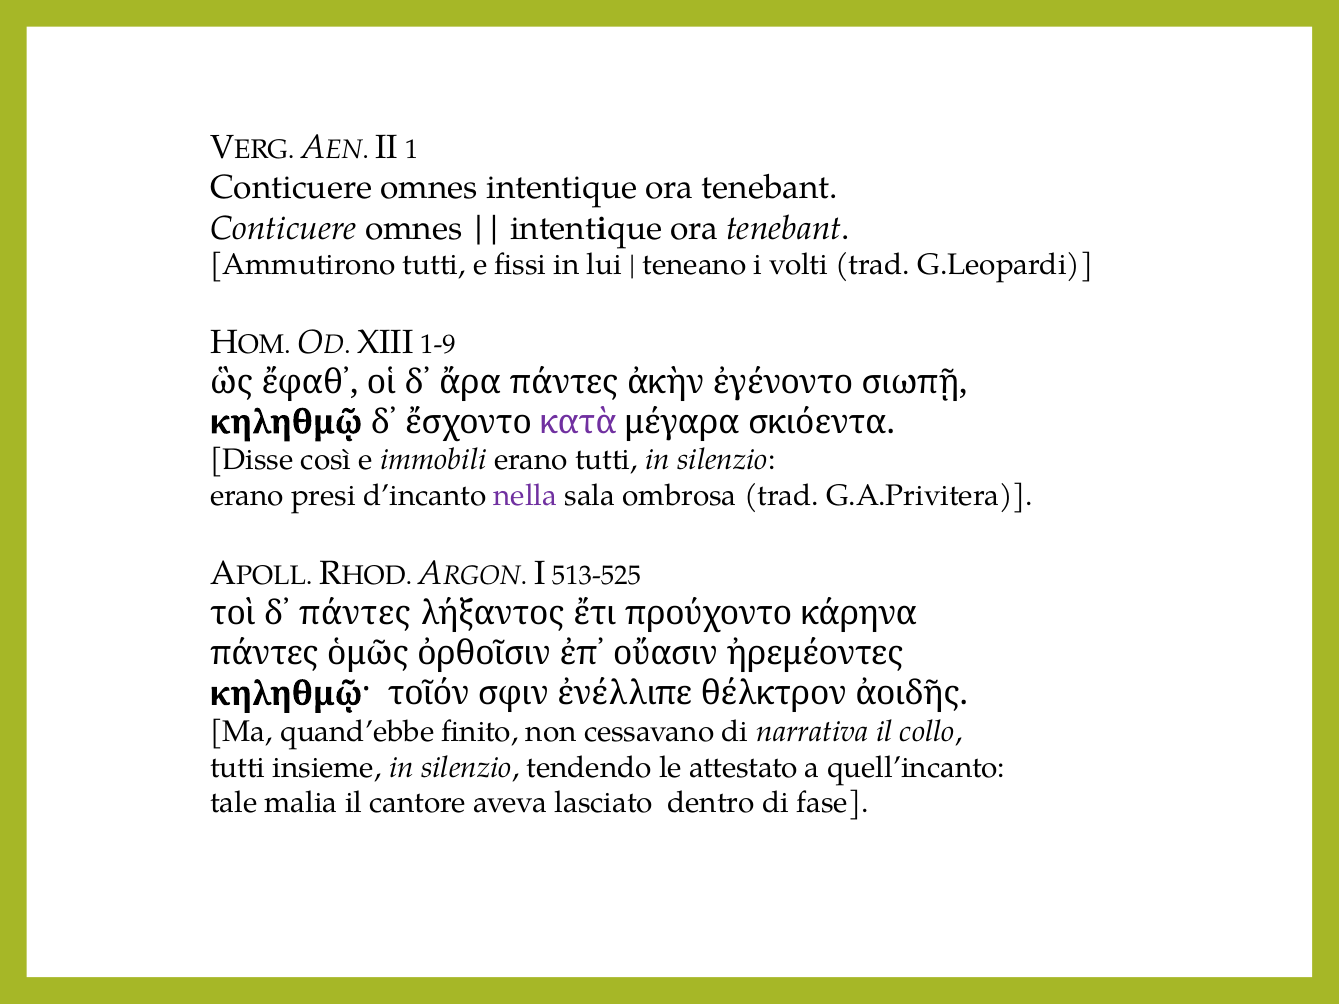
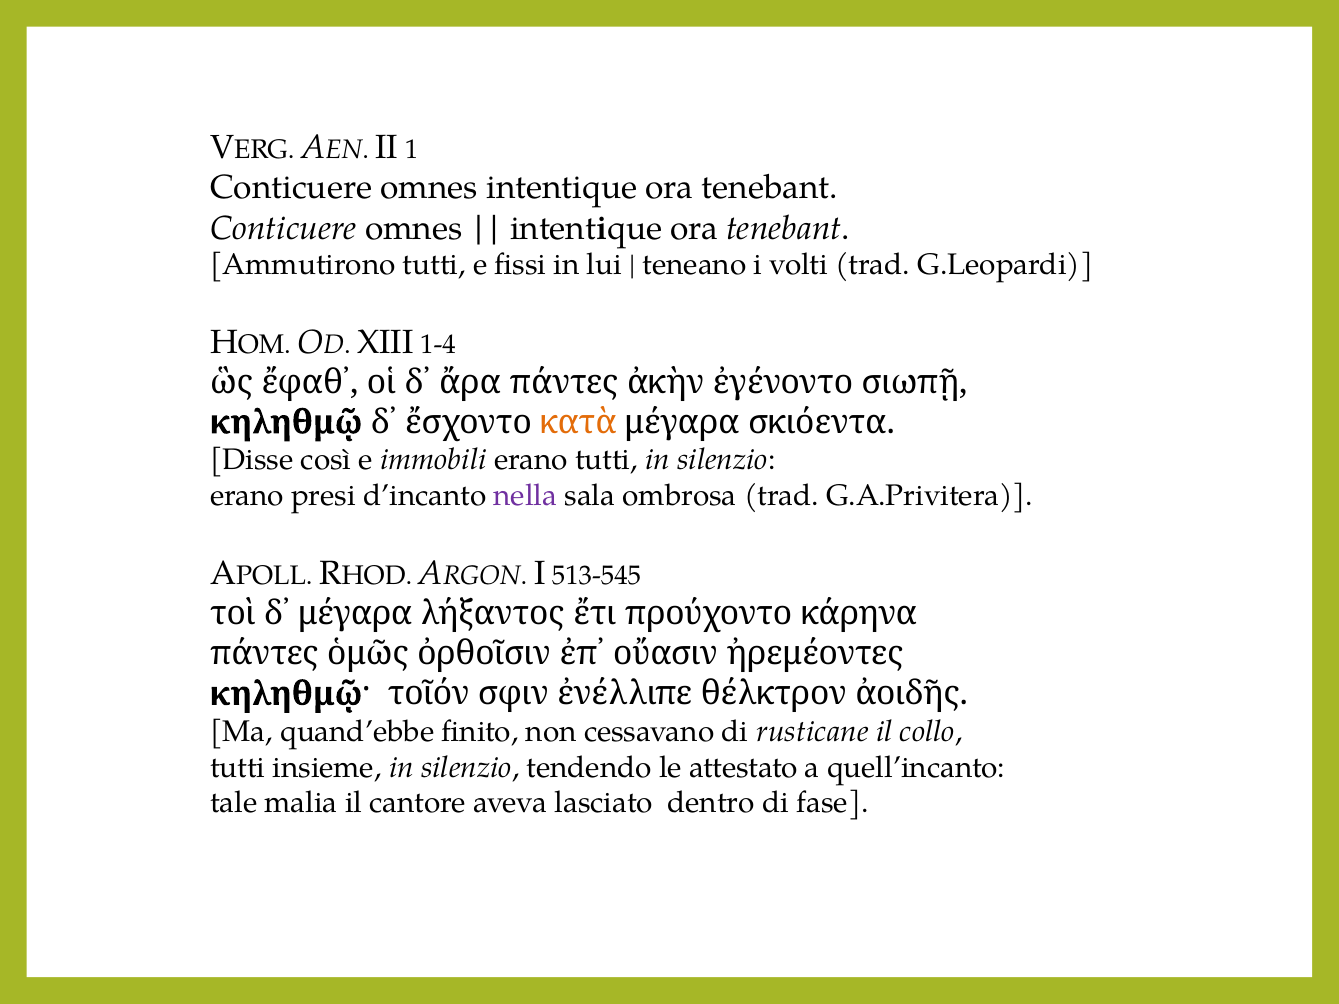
1-9: 1-9 -> 1-4 (438, 344)
κατὰ colour: purple -> orange (578, 422)
513-525: 513-525 -> 513-545 (597, 576)
δ᾽ πάντες: πάντες -> μέγαρα (355, 614)
narrativa: narrativa -> rusticane (813, 732)
